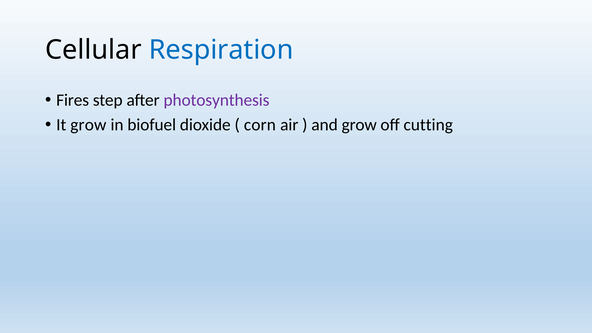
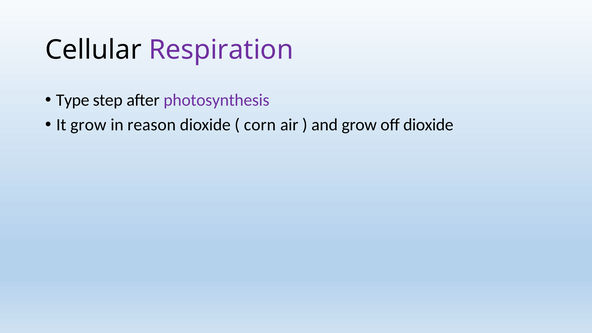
Respiration colour: blue -> purple (221, 50)
Fires: Fires -> Type (73, 100)
biofuel: biofuel -> reason (152, 125)
off cutting: cutting -> dioxide (428, 125)
